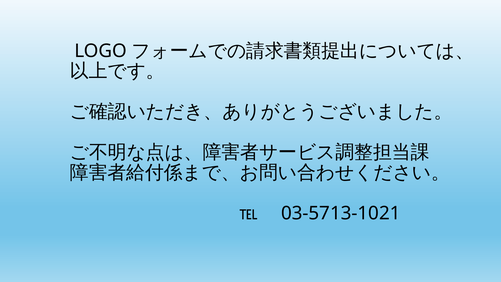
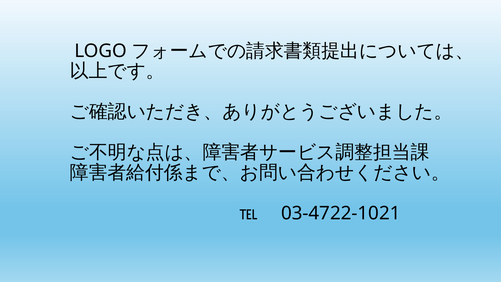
03-5713-1021: 03-5713-1021 -> 03-4722-1021 (341, 213)
